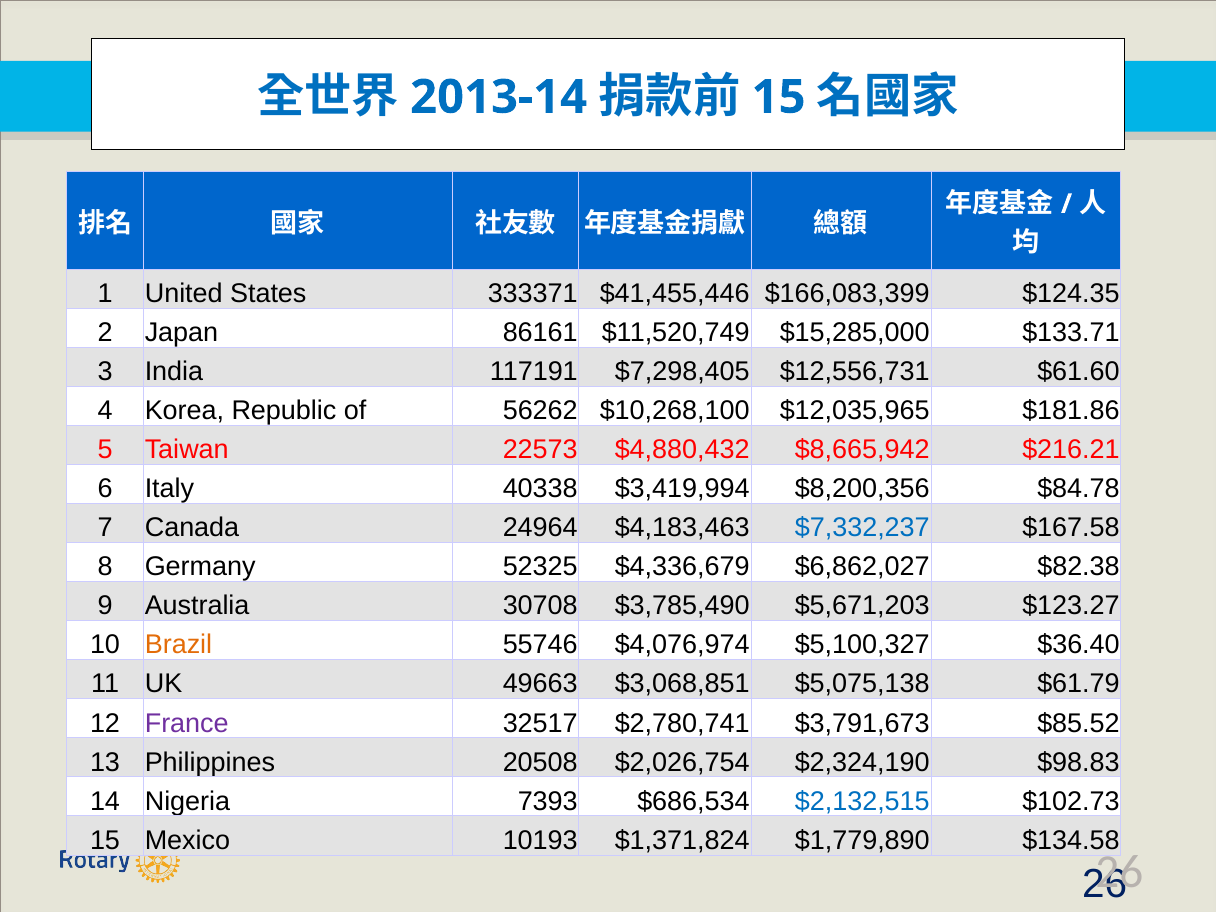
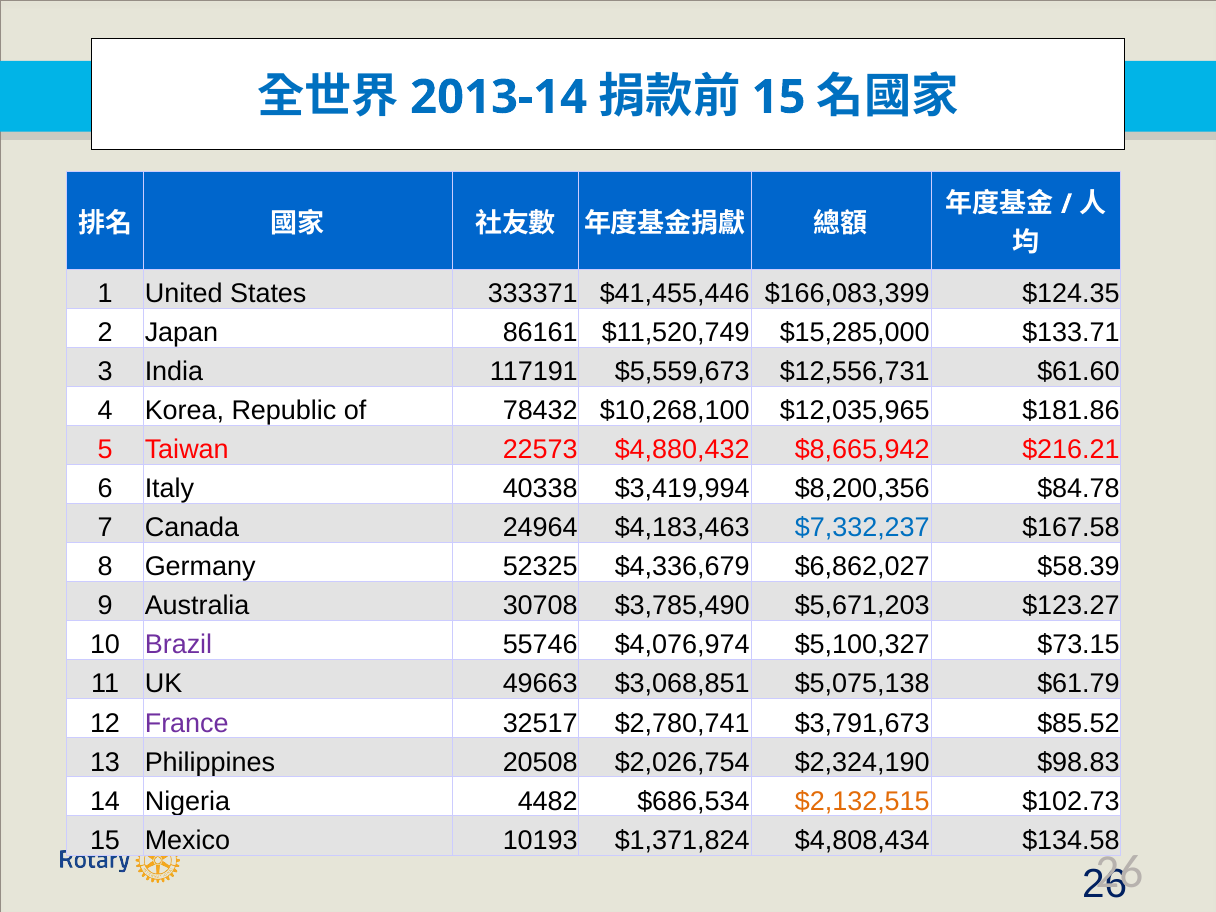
$7,298,405: $7,298,405 -> $5,559,673 (682, 372)
56262: 56262 -> 78432 (540, 411)
$82.38: $82.38 -> $58.39 (1078, 567)
Brazil colour: orange -> purple (179, 645)
$36.40: $36.40 -> $73.15 (1078, 645)
7393: 7393 -> 4482 (548, 801)
$2,132,515 colour: blue -> orange (862, 801)
$1,779,890: $1,779,890 -> $4,808,434 (862, 840)
